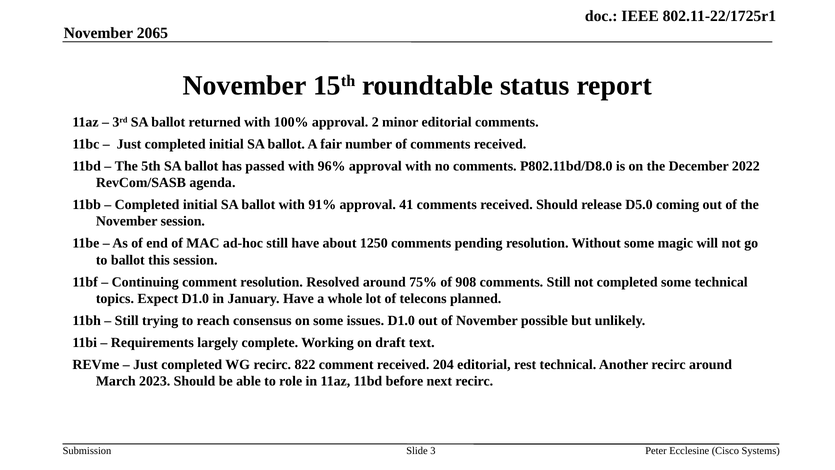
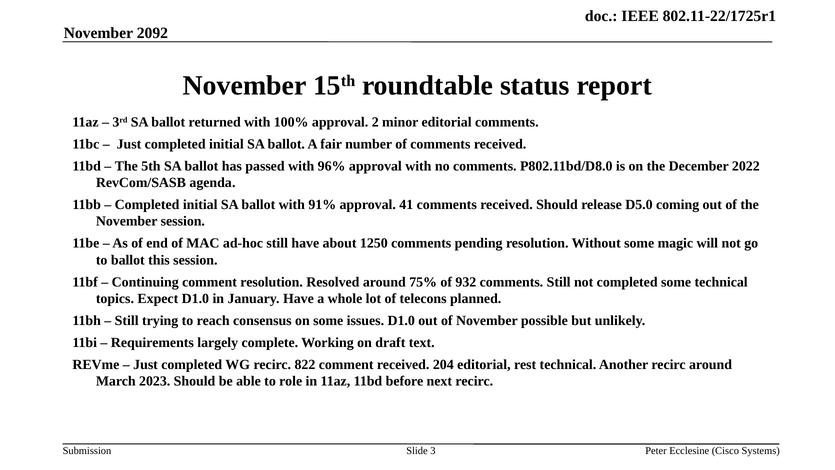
2065: 2065 -> 2092 (152, 33)
908: 908 -> 932 (466, 282)
